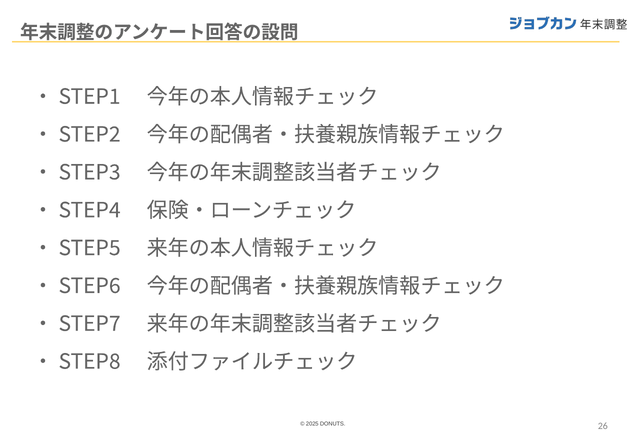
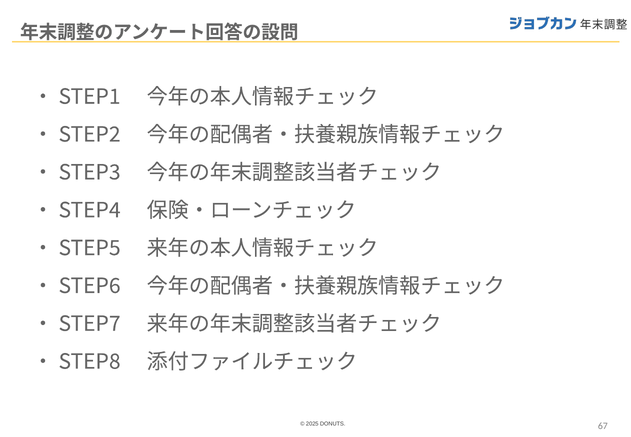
26: 26 -> 67 (603, 426)
